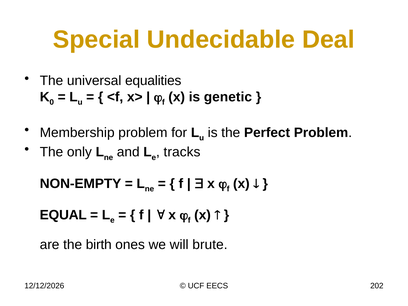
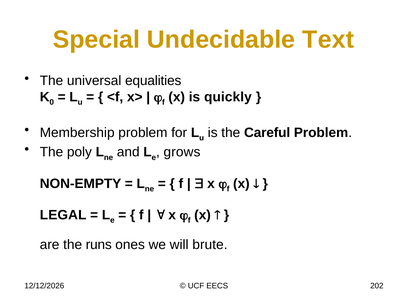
Deal: Deal -> Text (328, 39)
genetic: genetic -> quickly (228, 97)
Perfect: Perfect -> Careful (267, 133)
only: only -> poly (79, 152)
tracks: tracks -> grows (182, 152)
EQUAL: EQUAL -> LEGAL (63, 215)
birth: birth -> runs (99, 245)
